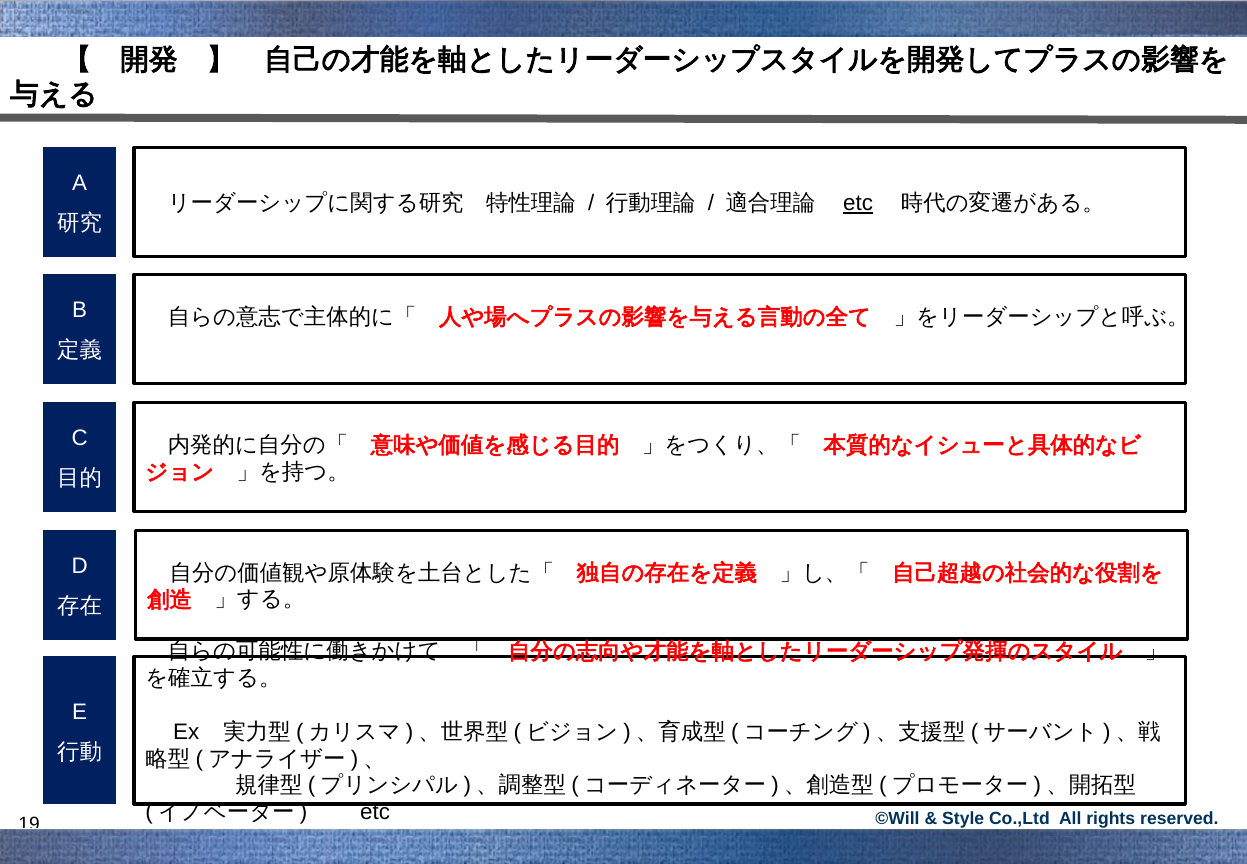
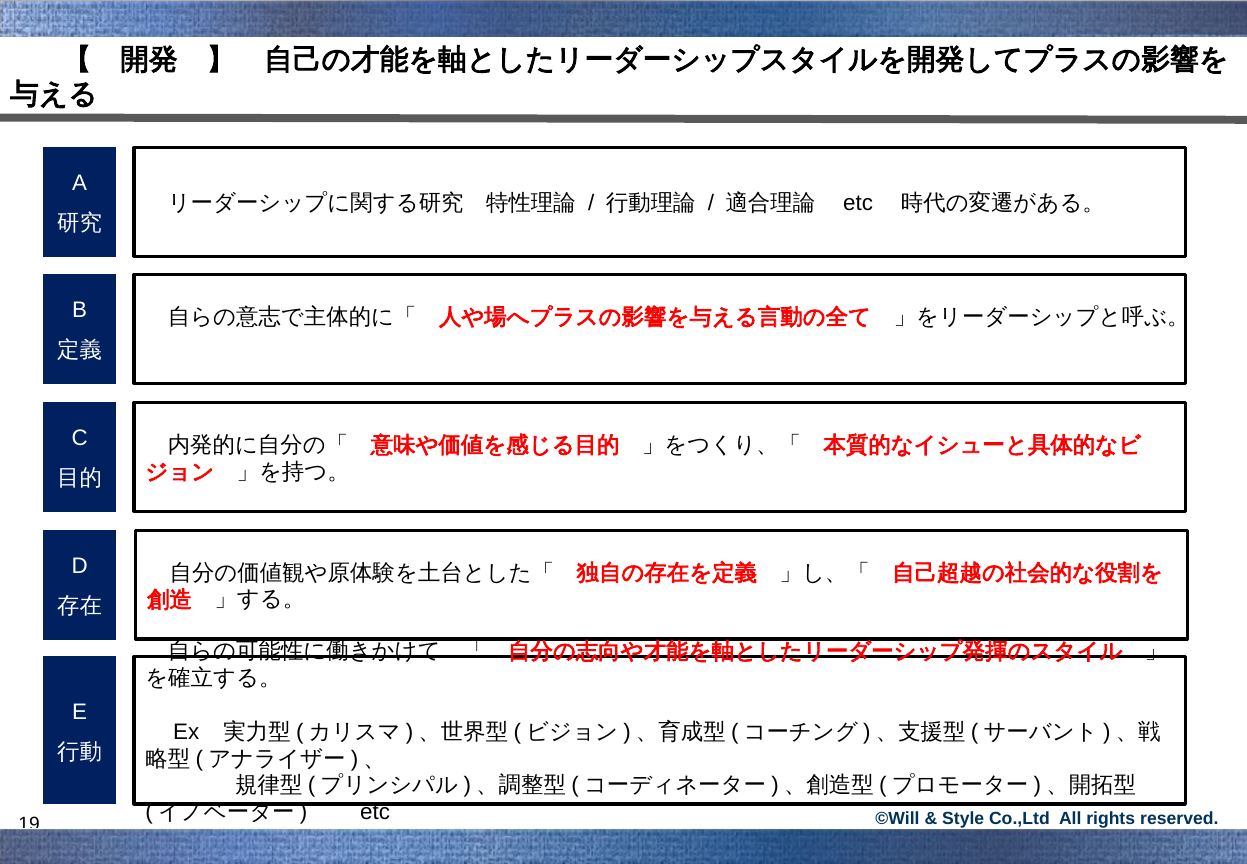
etc underline: present -> none (858, 203)
